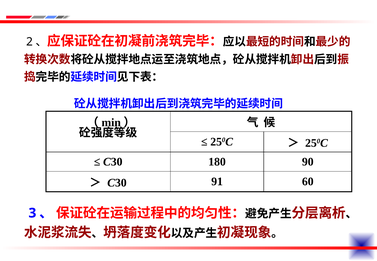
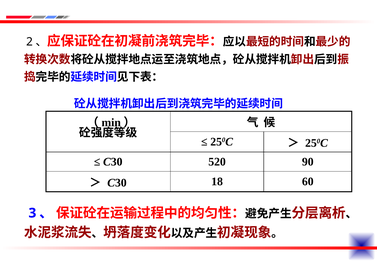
180: 180 -> 520 (217, 162)
91: 91 -> 18 (217, 182)
